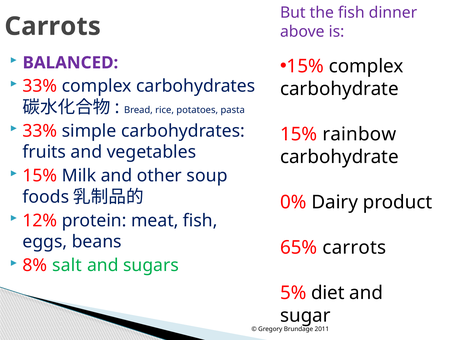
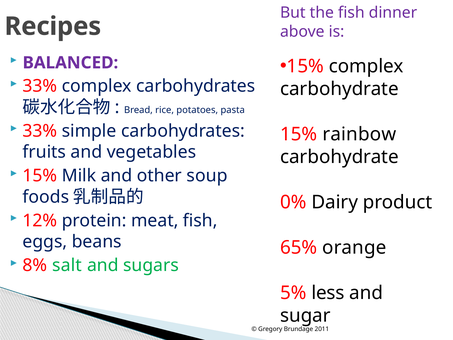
Carrots: Carrots -> Recipes (53, 26)
65% carrots: carrots -> orange (354, 247)
diet: diet -> less (328, 293)
